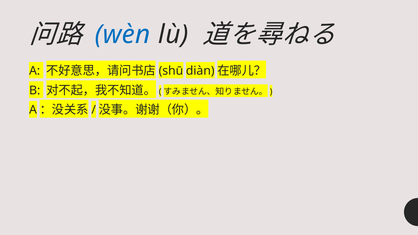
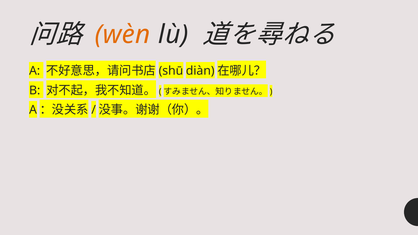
wèn colour: blue -> orange (123, 34)
